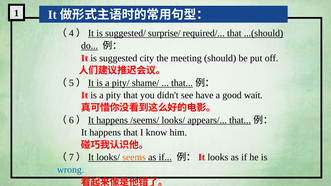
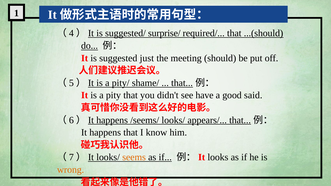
city: city -> just (147, 58)
wait: wait -> said (253, 95)
wrong colour: blue -> orange (71, 170)
